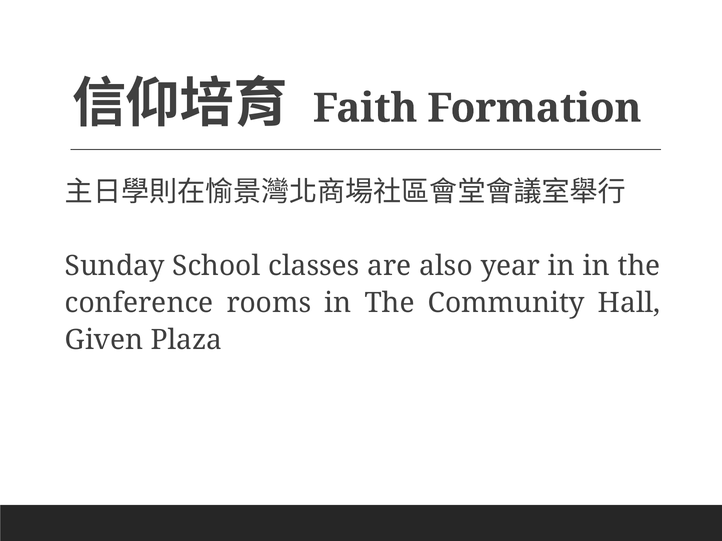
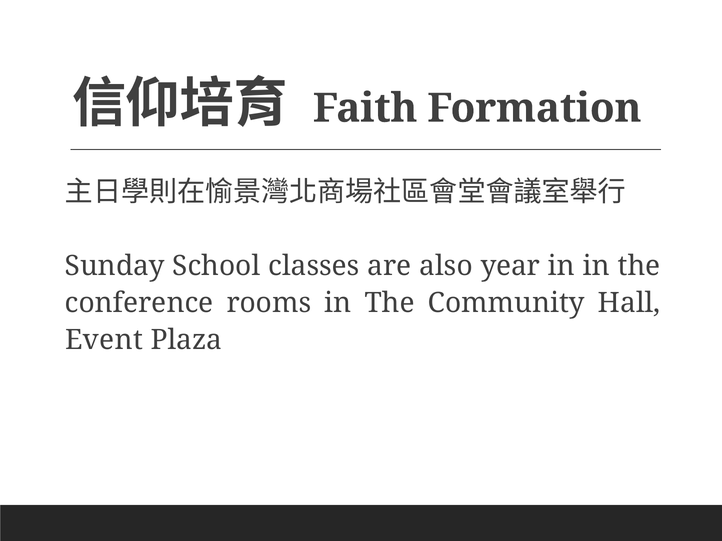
Given: Given -> Event (104, 340)
